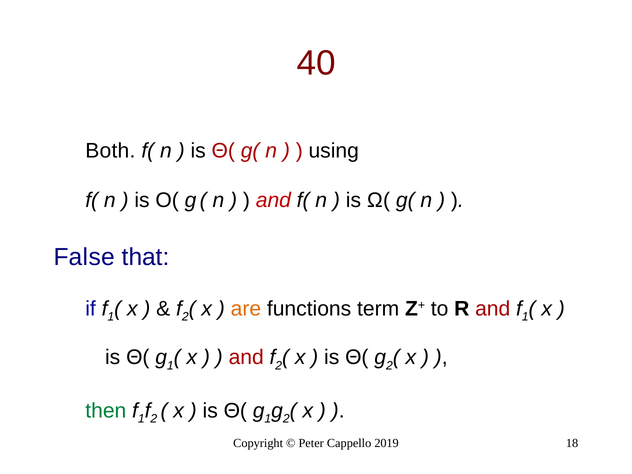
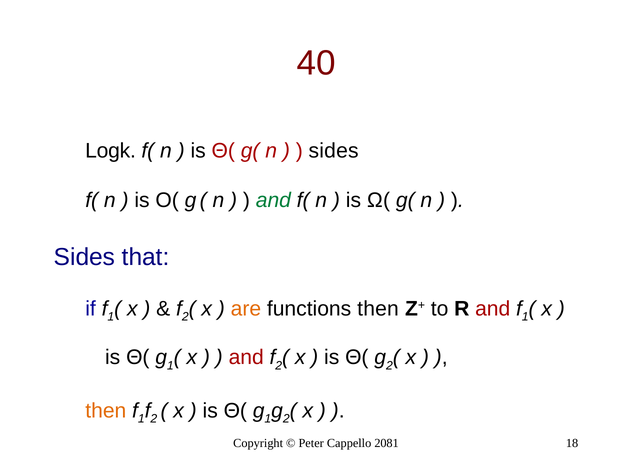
Both: Both -> Logk (111, 151)
using: using -> sides (334, 151)
and colour: red -> green (273, 200)
False: False -> Sides (84, 257)
functions term: term -> then (378, 309)
then colour: green -> orange (106, 411)
2019: 2019 -> 2081 (387, 443)
